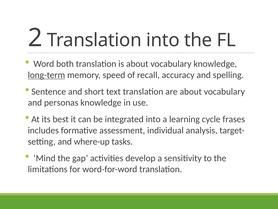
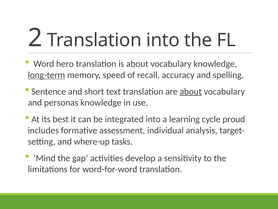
both: both -> hero (65, 64)
about underline: none -> present (191, 91)
frases: frases -> proud (234, 119)
